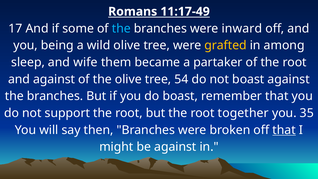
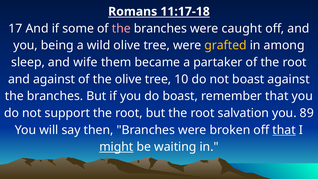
11:17-49: 11:17-49 -> 11:17-18 (185, 12)
the colour: light blue -> pink (121, 28)
inward: inward -> caught (242, 28)
54: 54 -> 10 (181, 79)
together: together -> salvation (243, 113)
35: 35 -> 89 (307, 113)
might underline: none -> present (116, 147)
be against: against -> waiting (175, 147)
